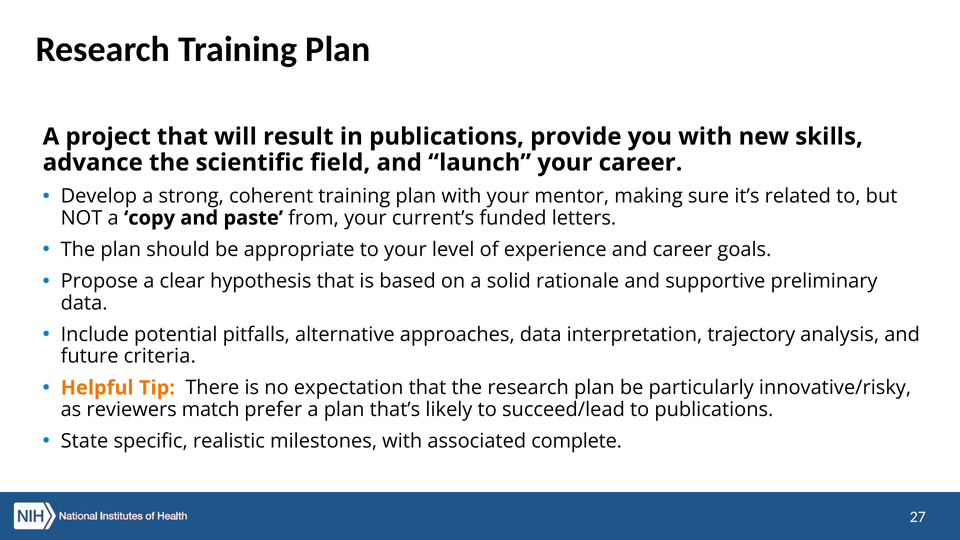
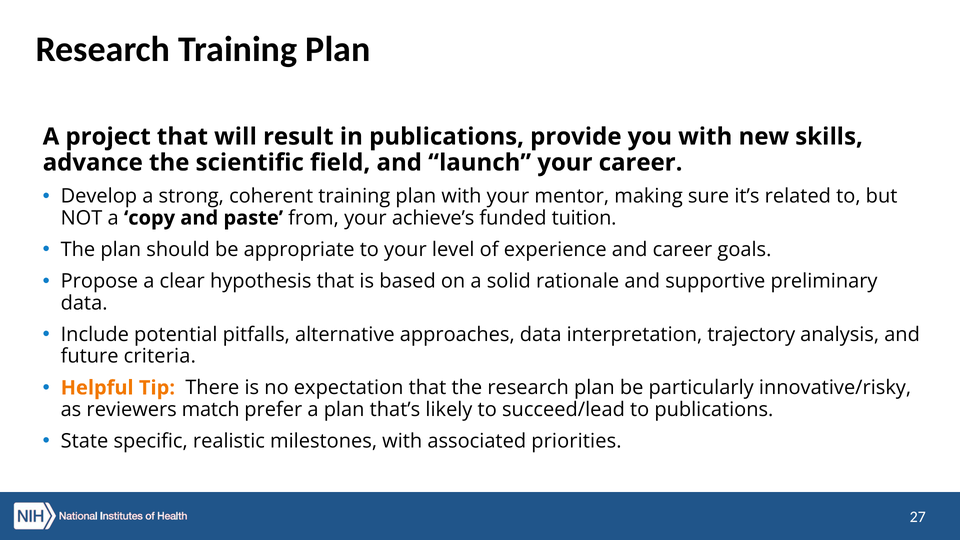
current’s: current’s -> achieve’s (433, 218)
letters: letters -> tuition (584, 218)
complete: complete -> priorities (576, 441)
